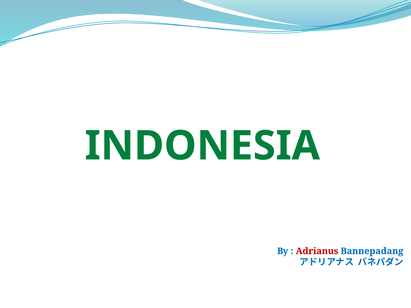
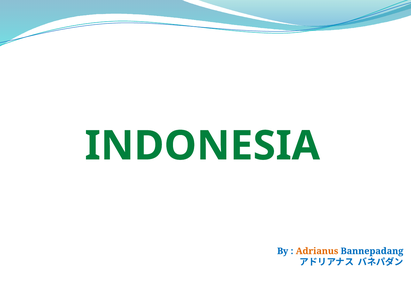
Adrianus colour: red -> orange (317, 251)
